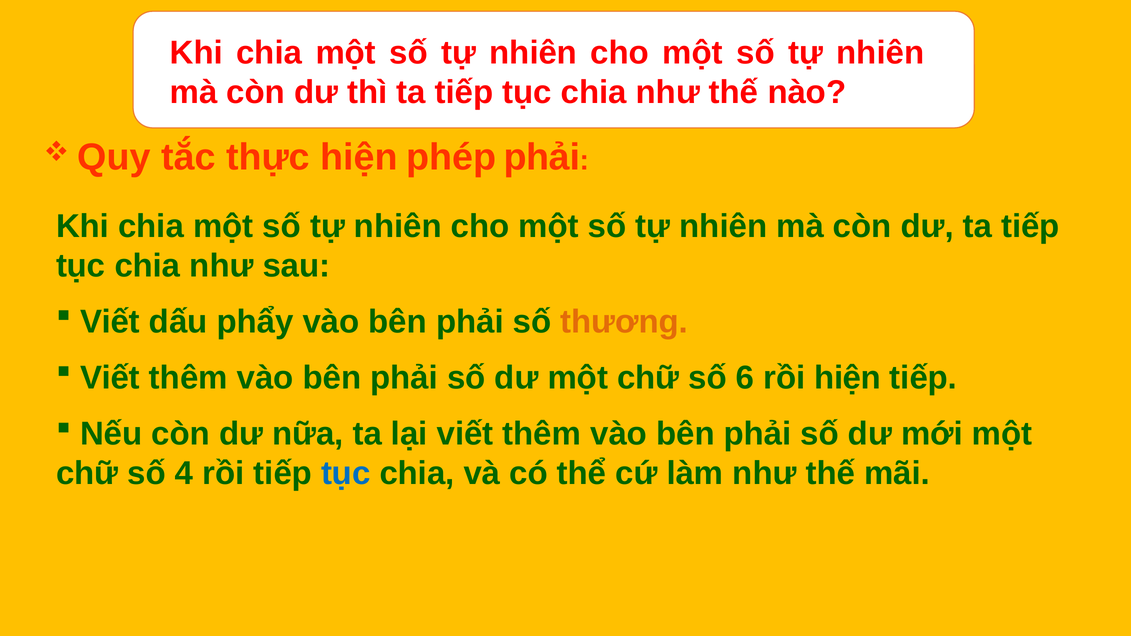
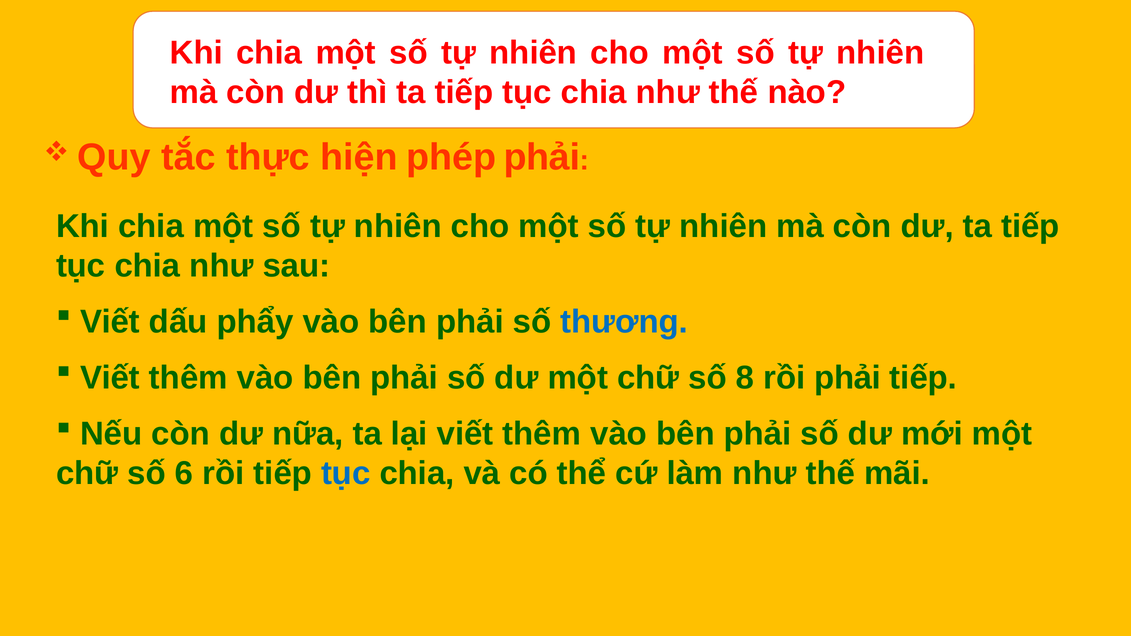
thương colour: orange -> blue (624, 322)
6: 6 -> 8 (745, 378)
rồi hiện: hiện -> phải (848, 378)
4: 4 -> 6 (184, 474)
